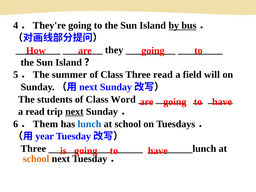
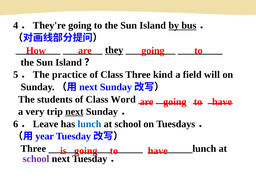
they underline: none -> present (114, 50)
summer: summer -> practice (69, 75)
Three read: read -> kind (163, 75)
a read: read -> very (35, 112)
Them: Them -> Leave (46, 124)
school colour: orange -> purple (36, 159)
